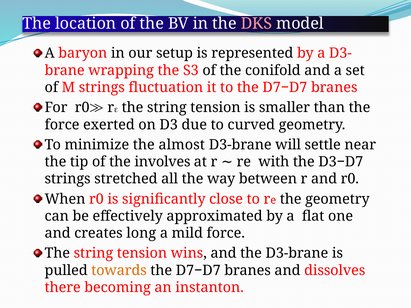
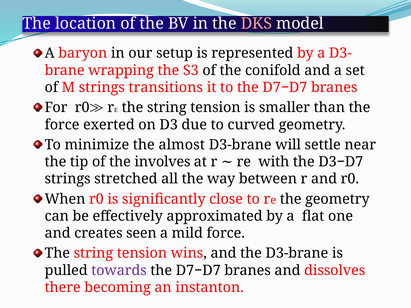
fluctuation: fluctuation -> transitions (166, 88)
long: long -> seen (141, 233)
towards colour: orange -> purple (119, 271)
